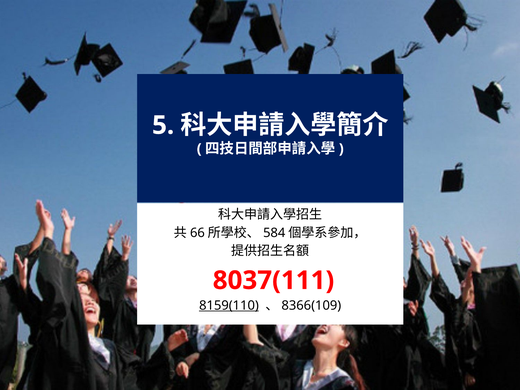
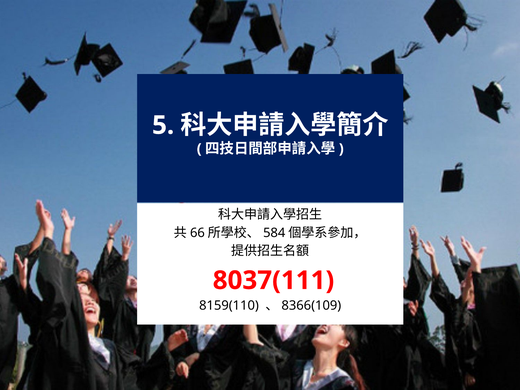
8159(110 underline: present -> none (229, 306)
